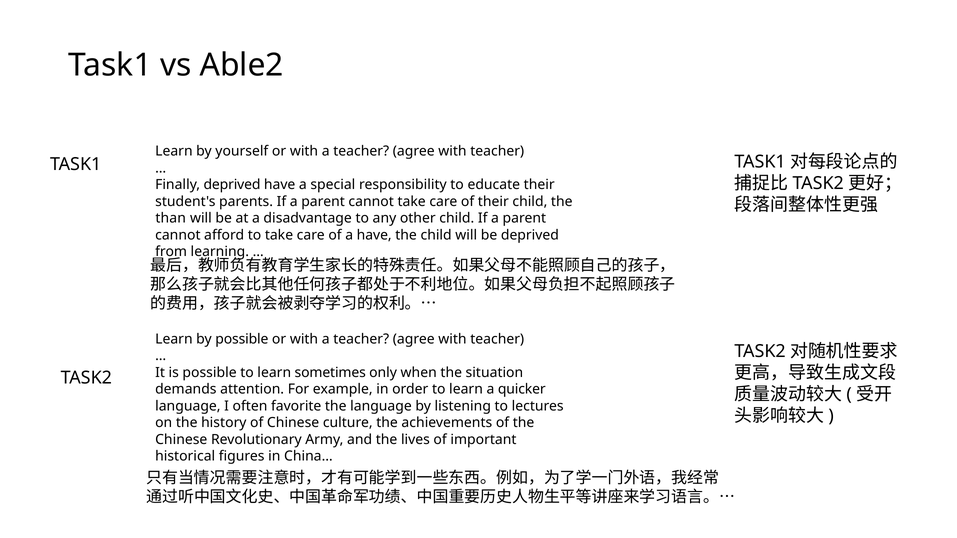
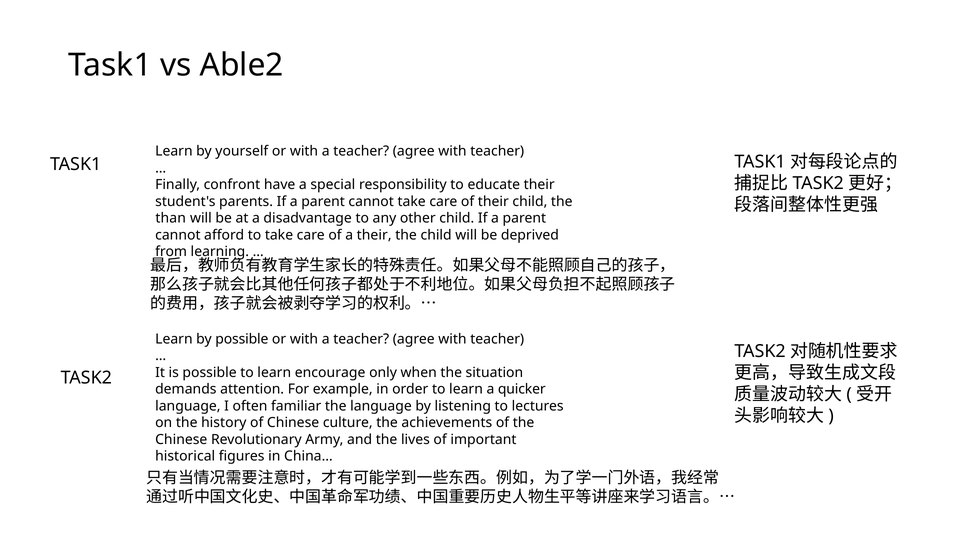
Finally deprived: deprived -> confront (232, 185)
a have: have -> their (374, 235)
sometimes: sometimes -> encourage (330, 373)
favorite: favorite -> familiar (296, 406)
